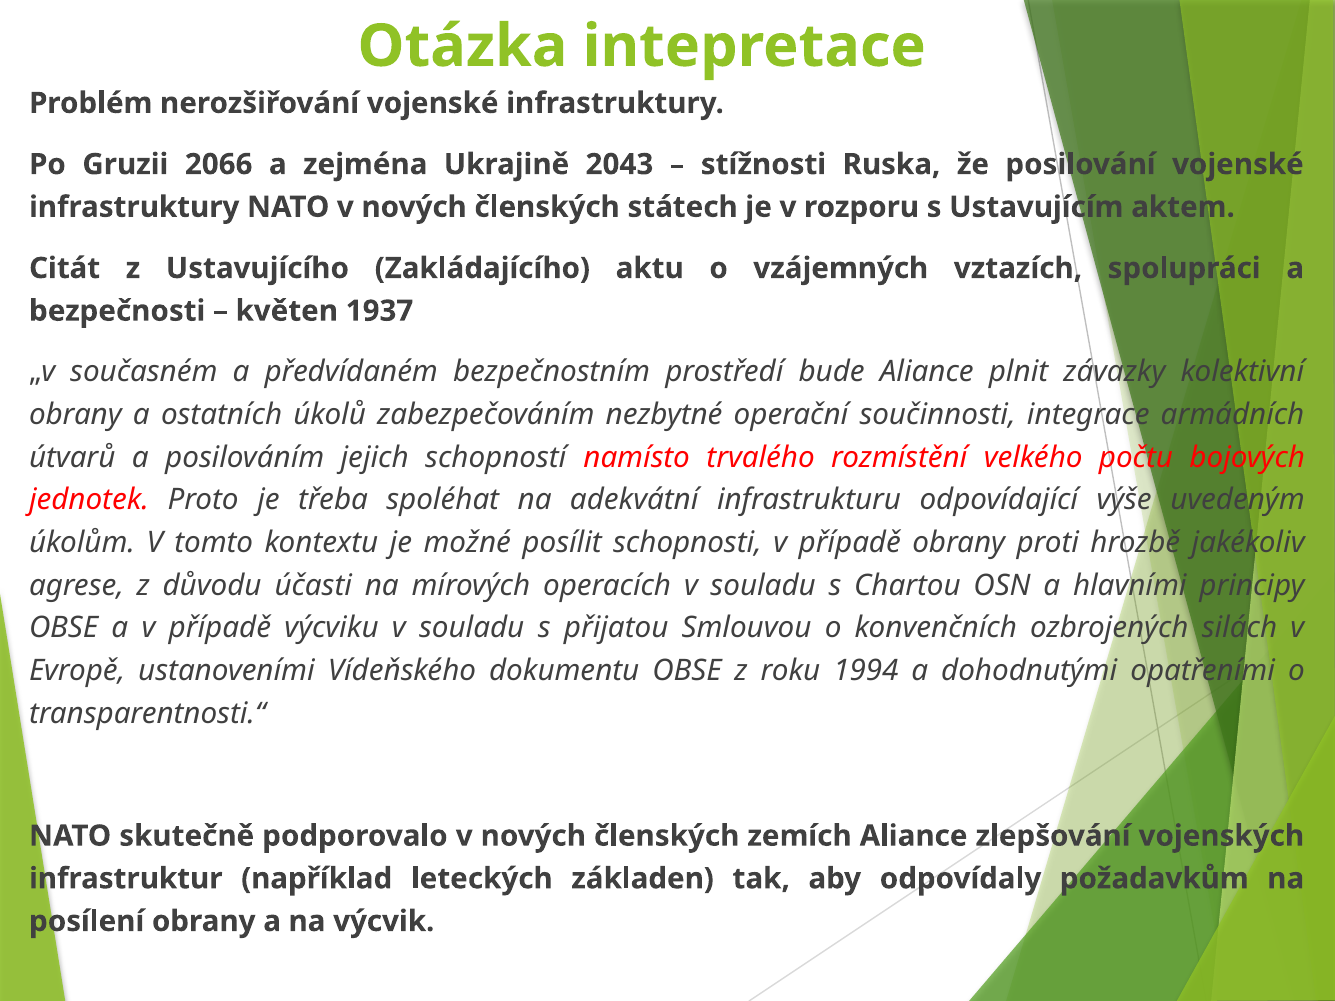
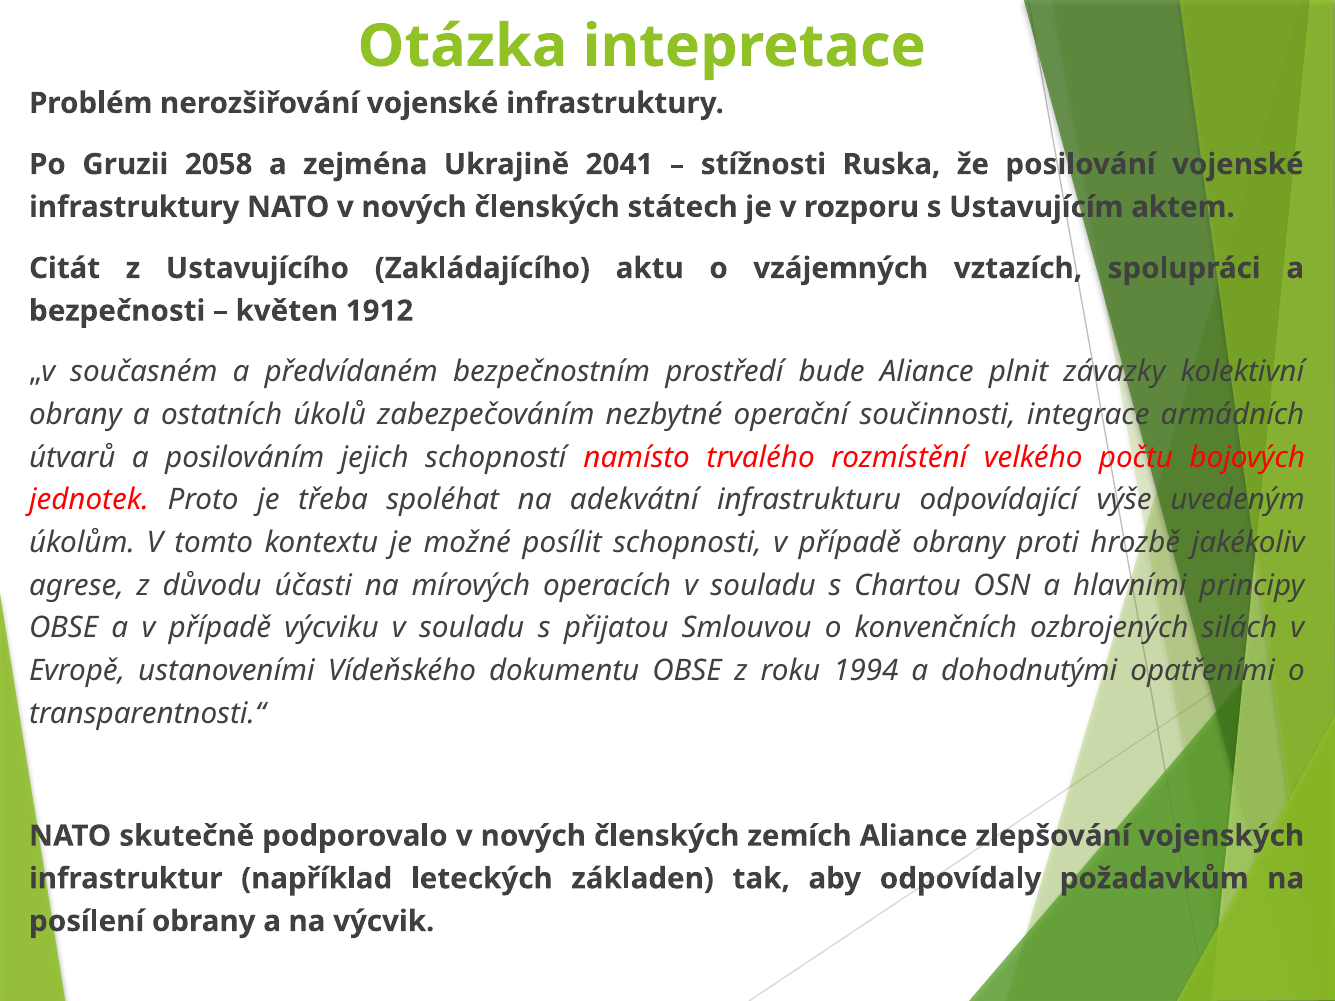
2066: 2066 -> 2058 (219, 164)
2043: 2043 -> 2041 (619, 164)
1937: 1937 -> 1912 (380, 311)
